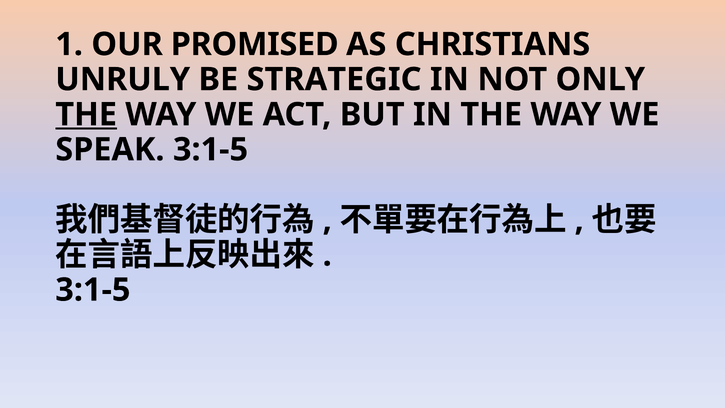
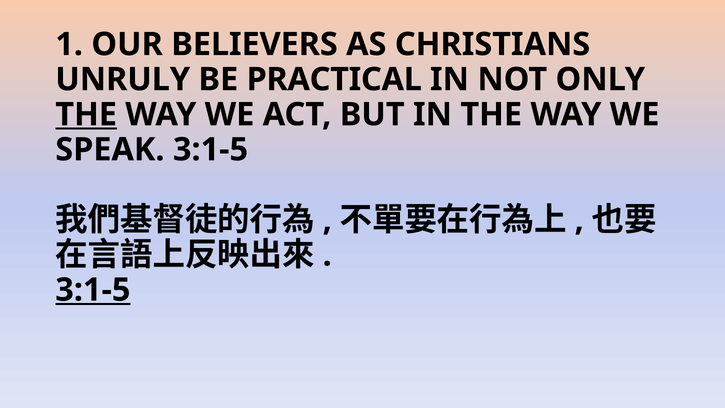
PROMISED: PROMISED -> BELIEVERS (255, 44)
STRATEGIC: STRATEGIC -> PRACTICAL (334, 79)
3:1-5 underline: none -> present (93, 290)
